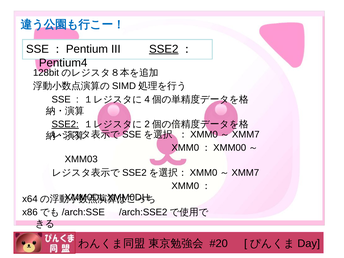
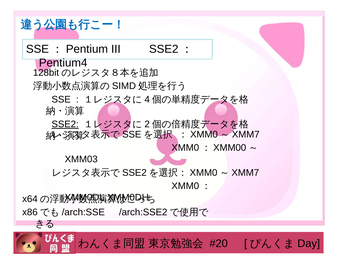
SSE2 underline: present -> none (164, 49)
